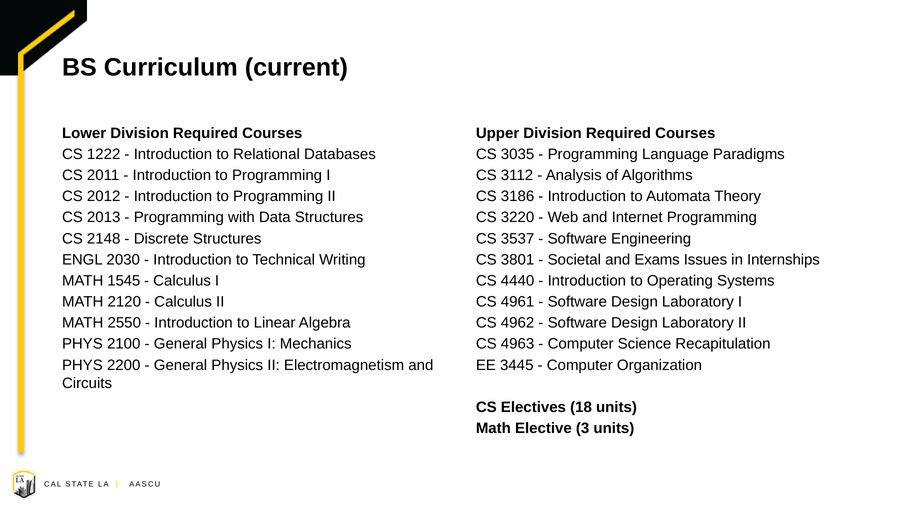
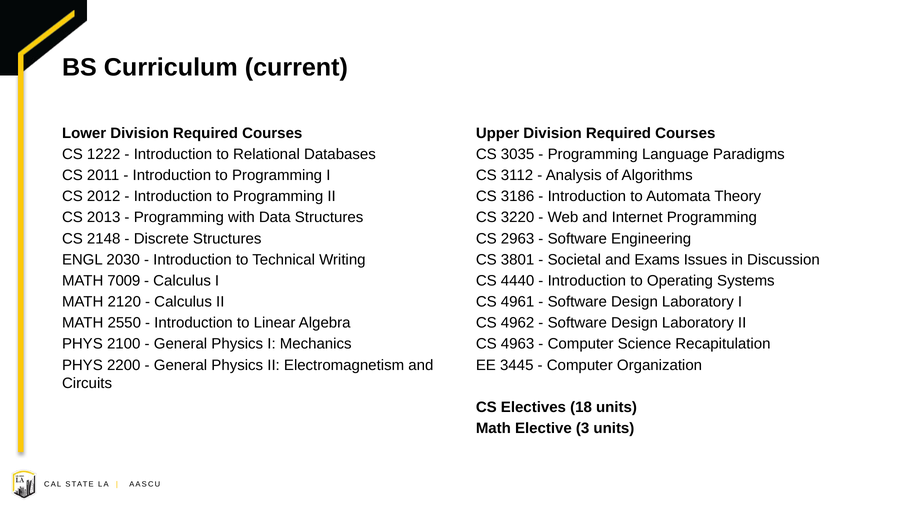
3537: 3537 -> 2963 (518, 239)
Internships: Internships -> Discussion (783, 260)
1545: 1545 -> 7009 (124, 281)
